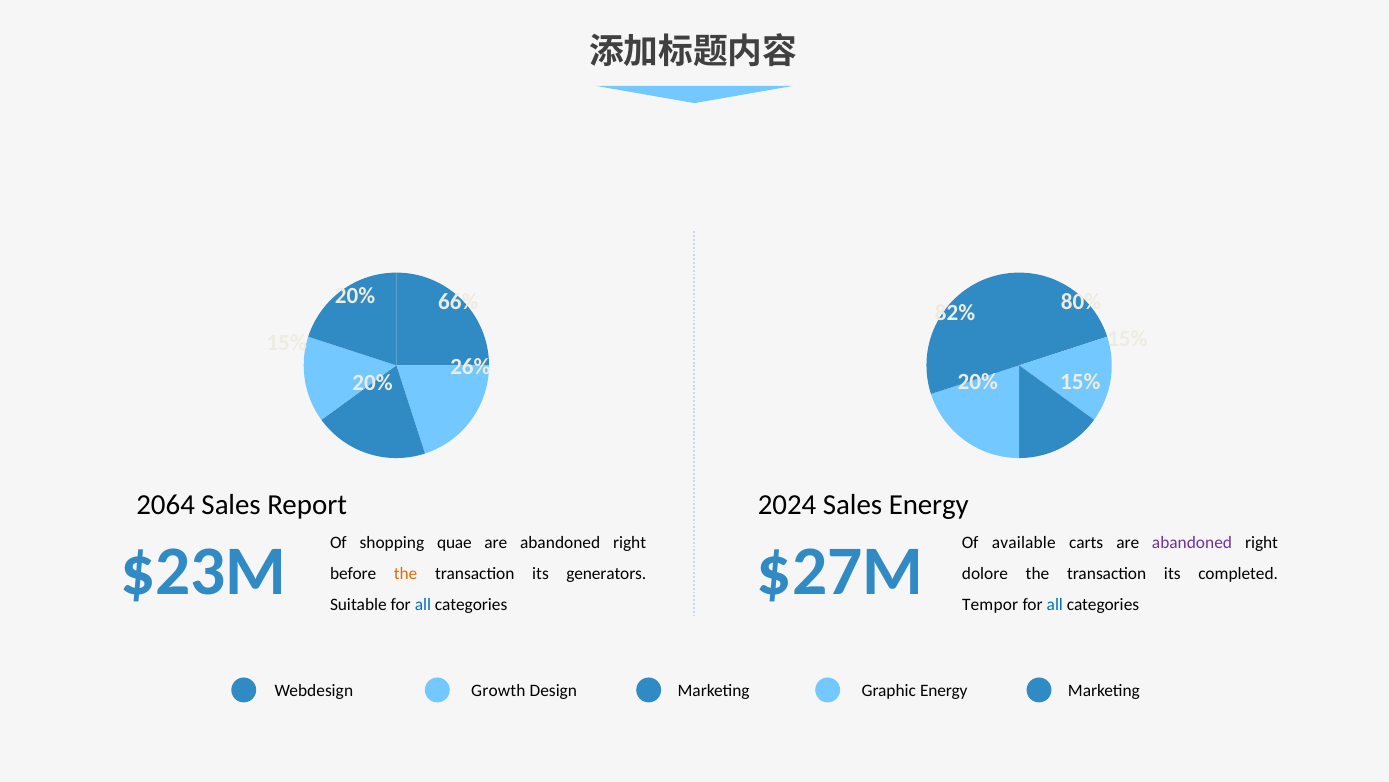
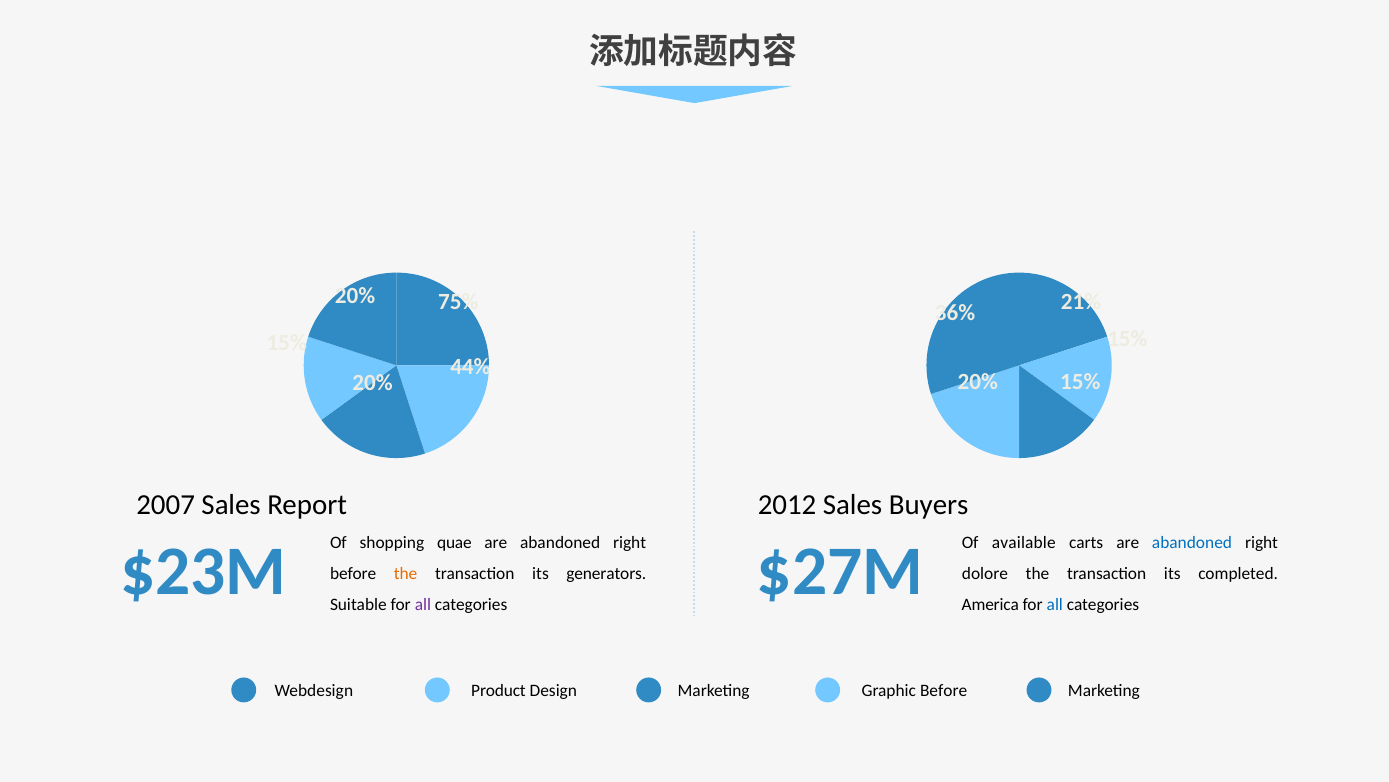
66%: 66% -> 75% (458, 302)
80%: 80% -> 21% (1081, 302)
82%: 82% -> 36% (955, 313)
26%: 26% -> 44% (470, 366)
2064: 2064 -> 2007 (166, 504)
2024: 2024 -> 2012 (787, 504)
Sales Energy: Energy -> Buyers (929, 504)
abandoned colour: purple -> blue (1192, 542)
all colour: blue -> purple (423, 604)
Tempor: Tempor -> America (990, 604)
Growth: Growth -> Product (498, 690)
Graphic Energy: Energy -> Before (944, 690)
